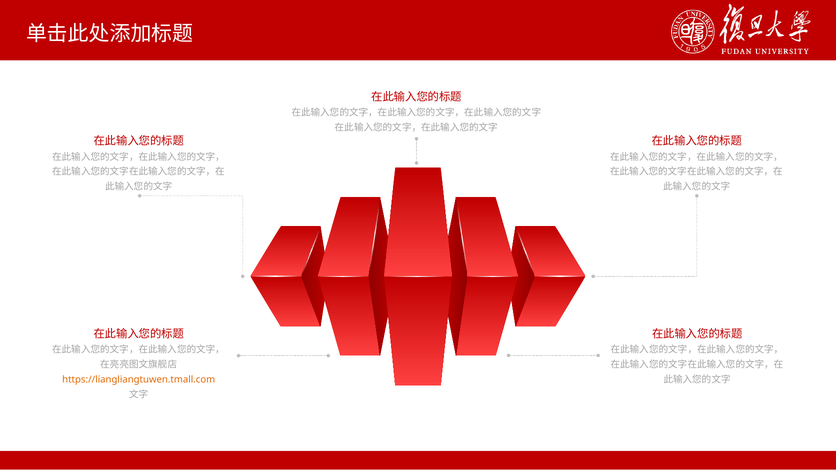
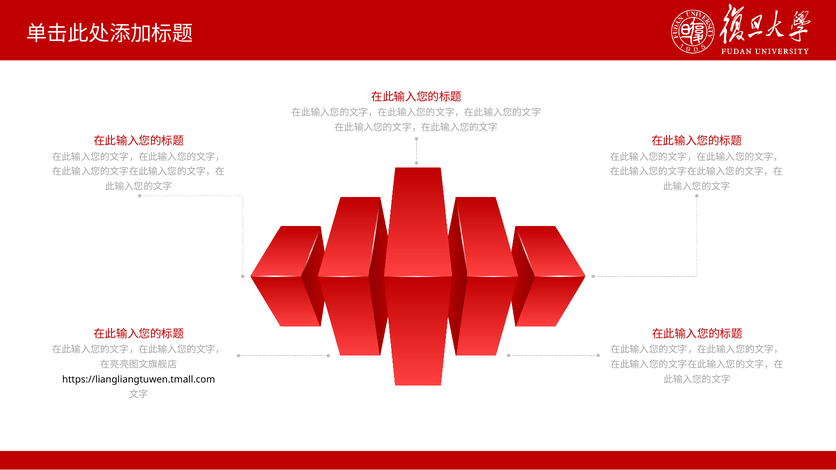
https://liangliangtuwen.tmall.com colour: orange -> black (139, 380)
